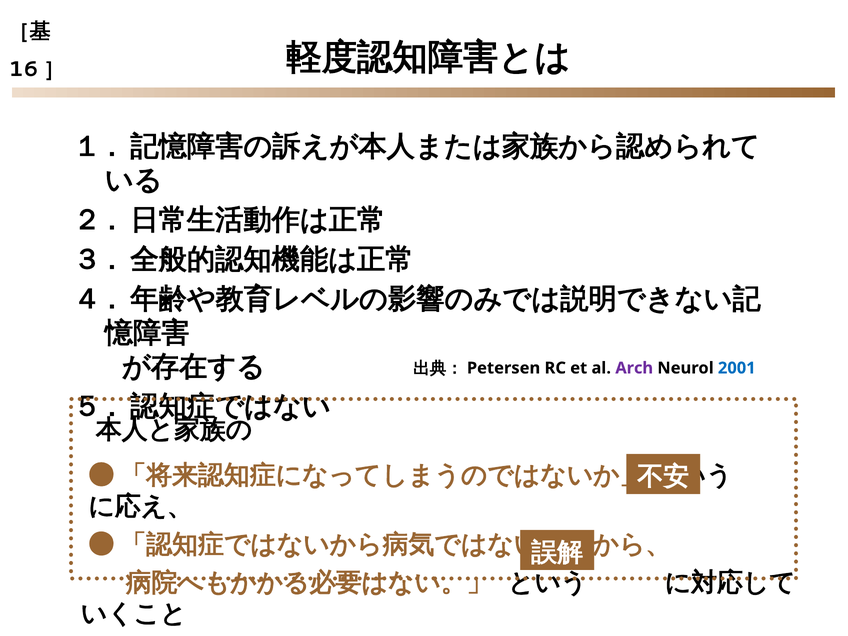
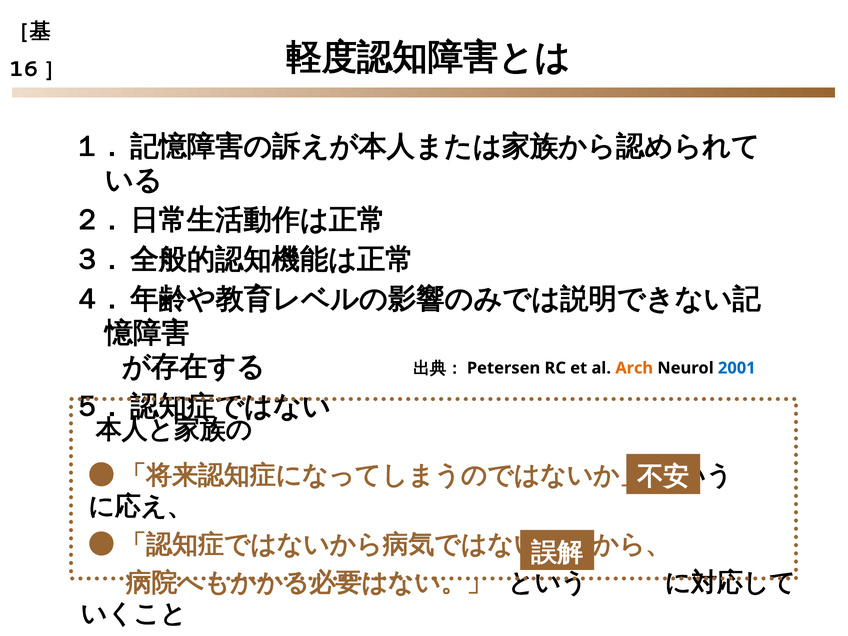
Arch colour: purple -> orange (634, 368)
